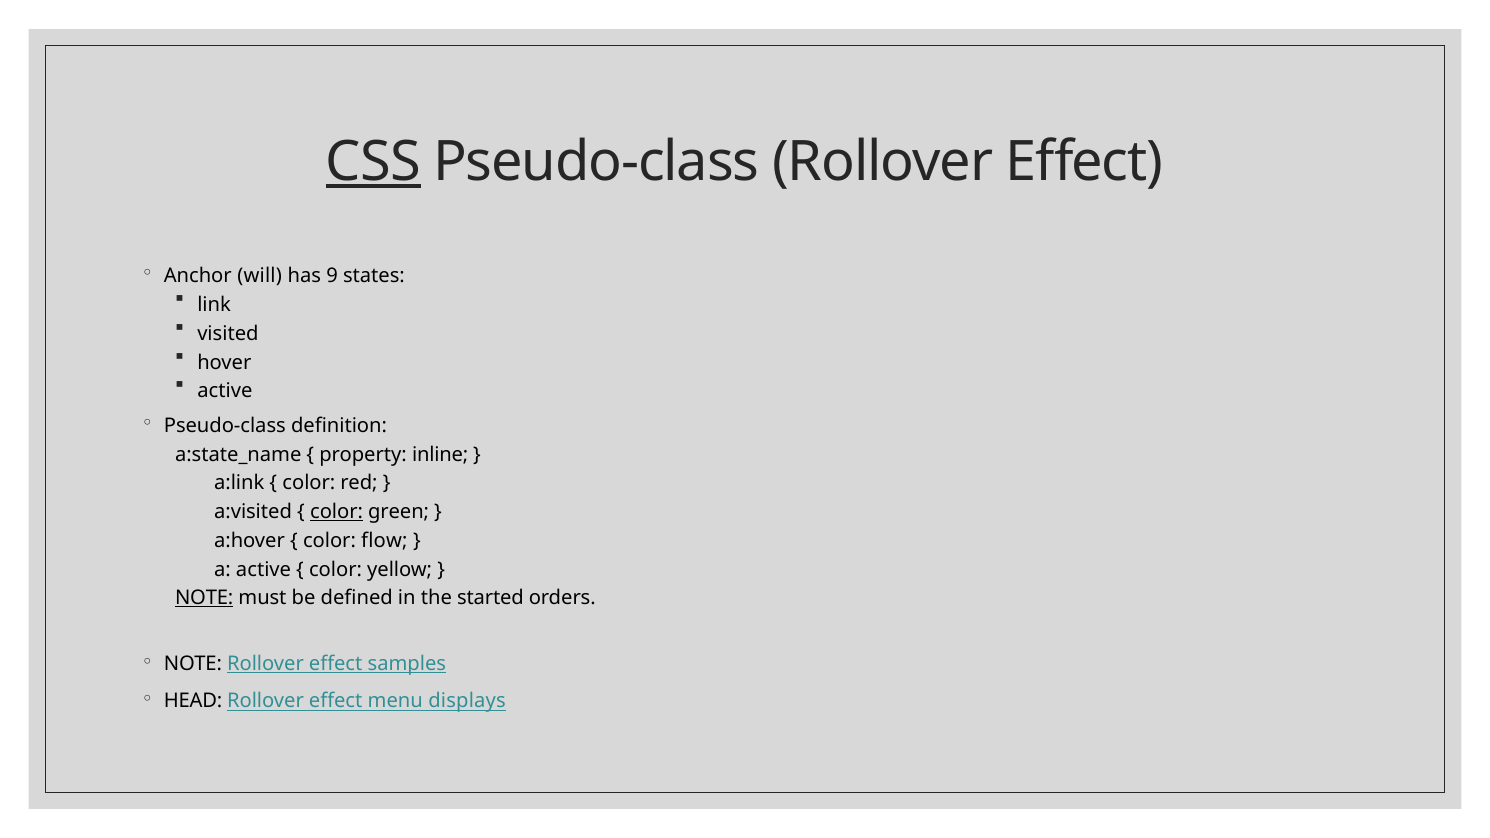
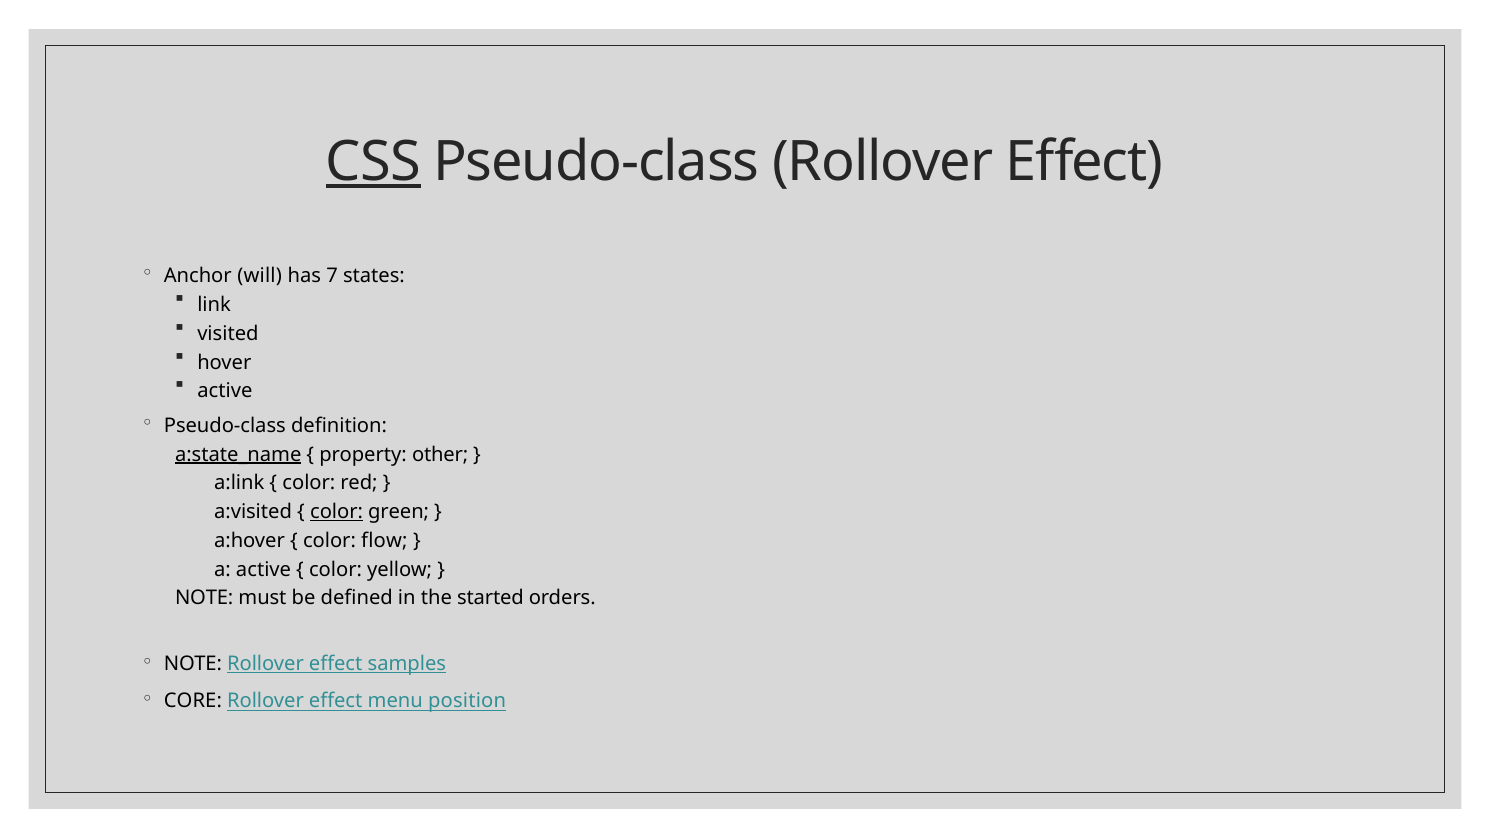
9: 9 -> 7 (332, 276)
a:state_name underline: none -> present (238, 454)
inline: inline -> other (440, 454)
NOTE underline: present -> none (204, 598)
HEAD: HEAD -> CORE (193, 701)
displays: displays -> position (467, 701)
